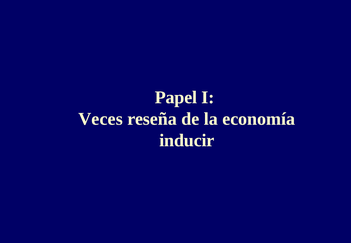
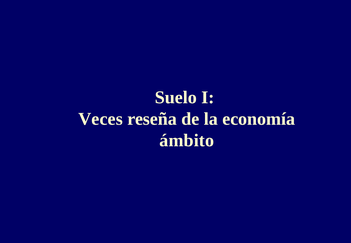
Papel: Papel -> Suelo (176, 97)
inducir: inducir -> ámbito (187, 141)
